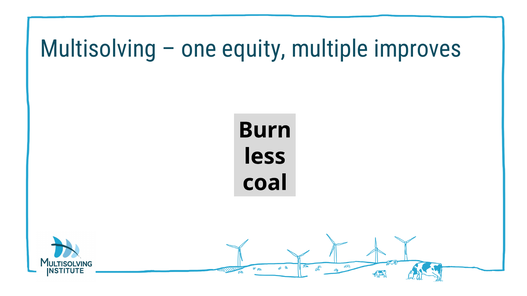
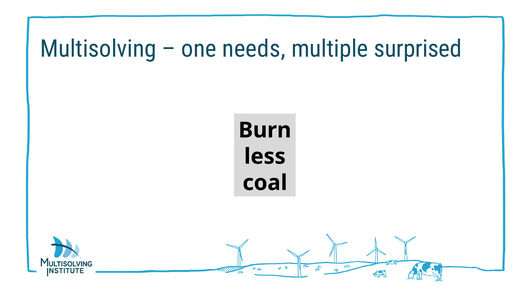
equity: equity -> needs (254, 49)
improves: improves -> surprised (418, 49)
